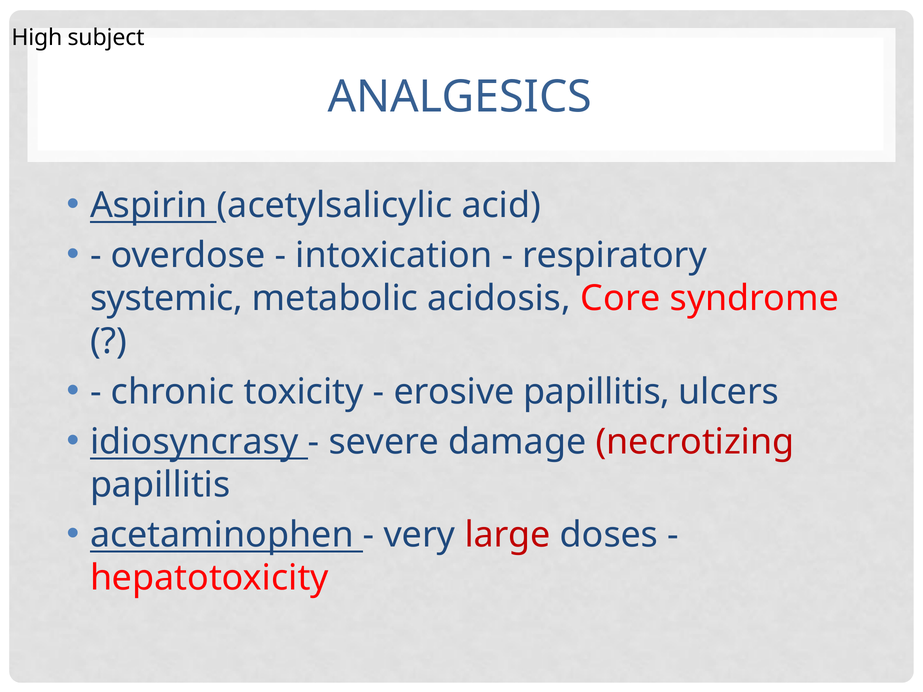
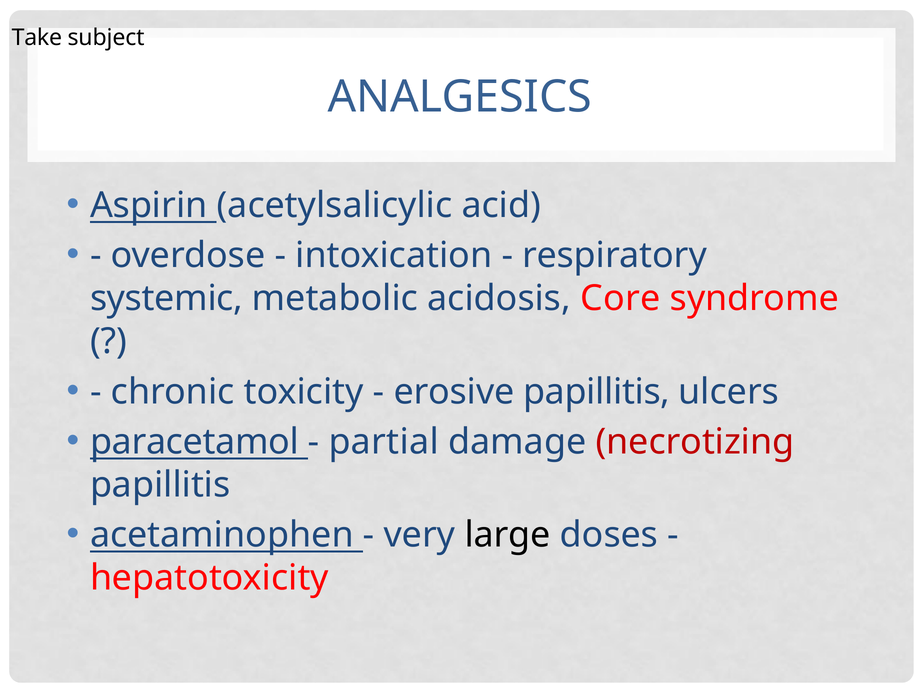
High: High -> Take (37, 38)
idiosyncrasy: idiosyncrasy -> paracetamol (194, 442)
severe: severe -> partial (384, 442)
large colour: red -> black (508, 535)
